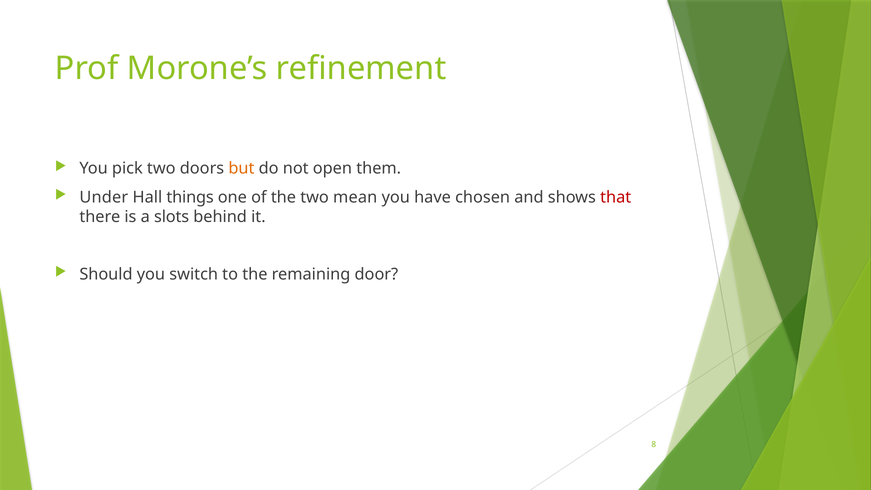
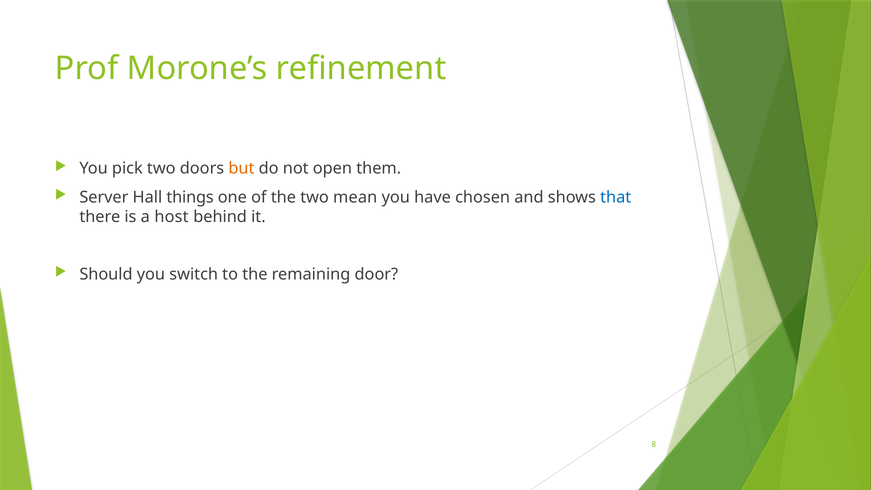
Under: Under -> Server (104, 197)
that colour: red -> blue (616, 197)
slots: slots -> host (171, 217)
